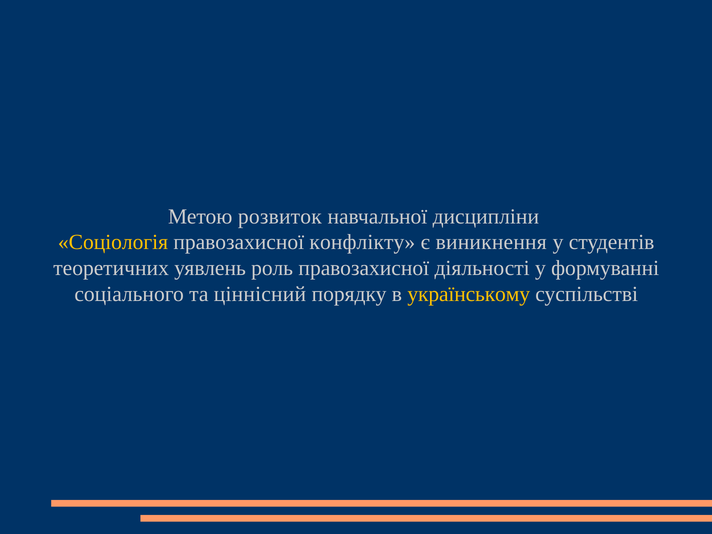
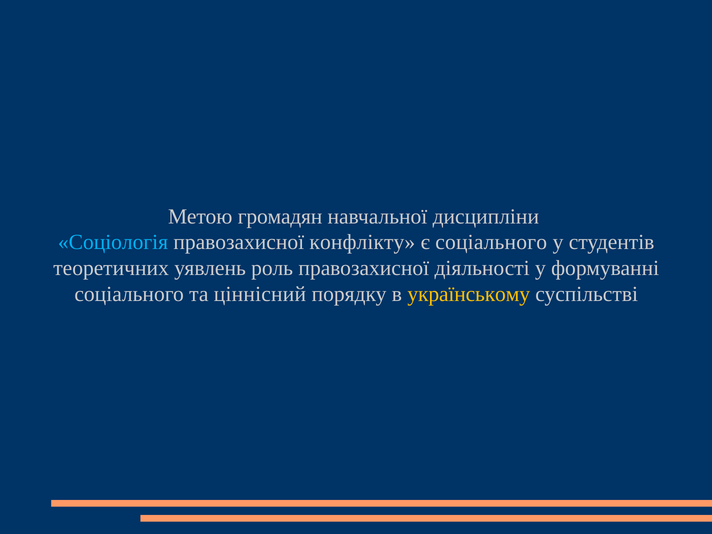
розвиток: розвиток -> громадян (280, 216)
Соціологія colour: yellow -> light blue (113, 242)
є виникнення: виникнення -> соціального (491, 242)
